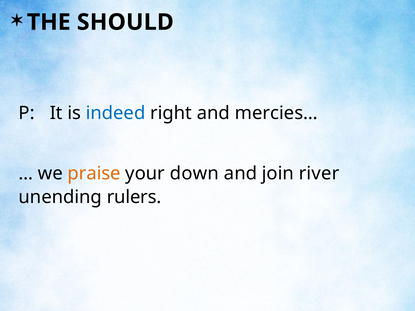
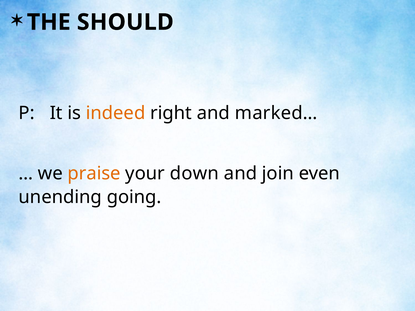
indeed colour: blue -> orange (116, 113)
mercies…: mercies… -> marked… (276, 113)
river: river -> even (319, 173)
rulers: rulers -> going (134, 197)
